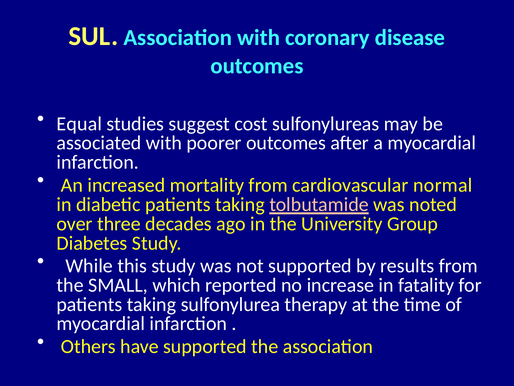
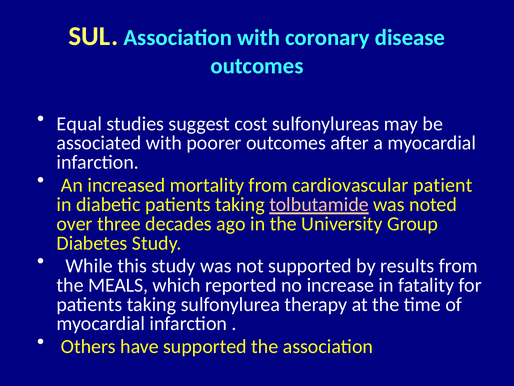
normal: normal -> patient (443, 185)
SMALL: SMALL -> MEALS (118, 285)
